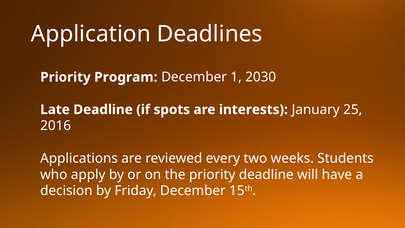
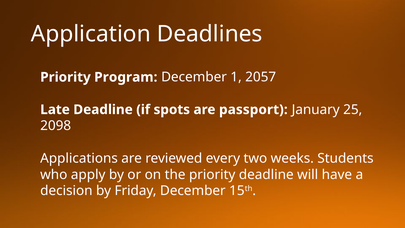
2030: 2030 -> 2057 (261, 77)
interests: interests -> passport (253, 110)
2016: 2016 -> 2098 (56, 126)
